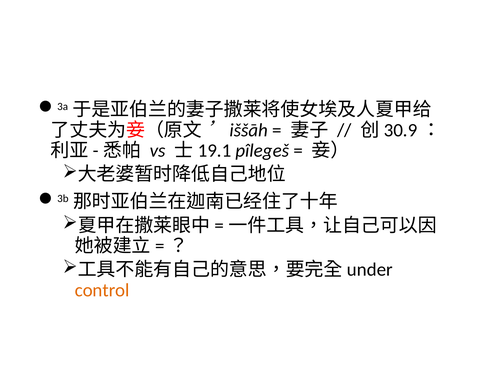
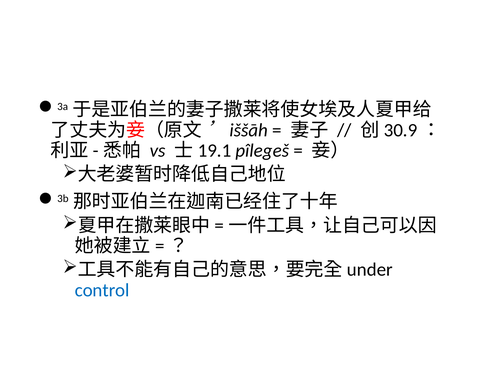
control colour: orange -> blue (102, 290)
